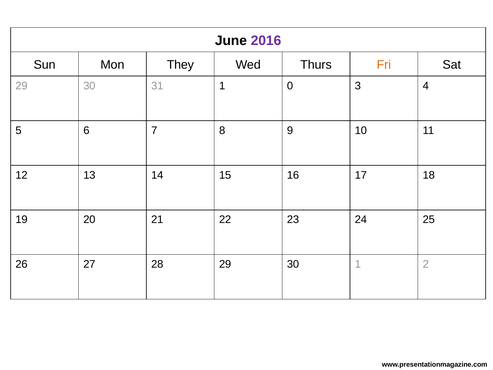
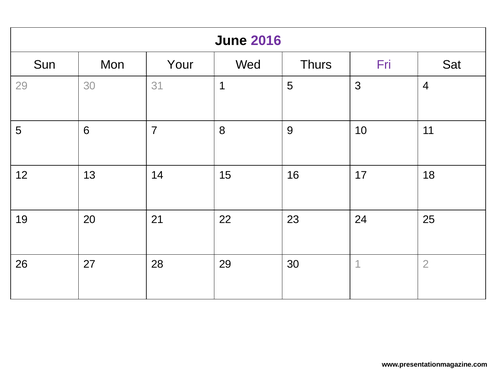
They: They -> Your (180, 65)
Fri colour: orange -> purple (384, 65)
1 0: 0 -> 5 (290, 86)
